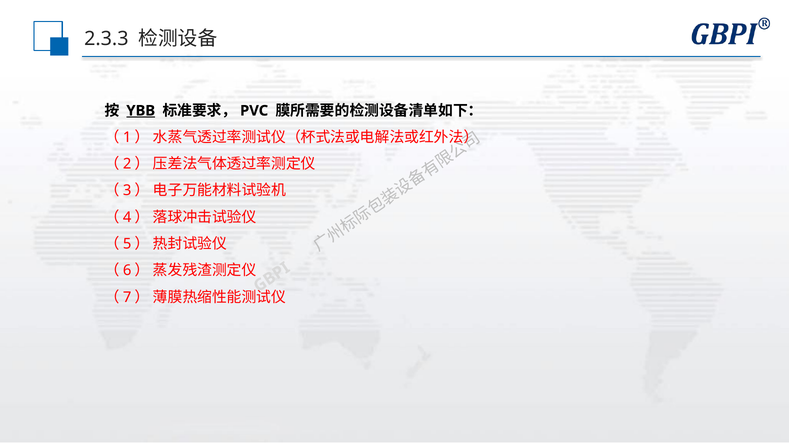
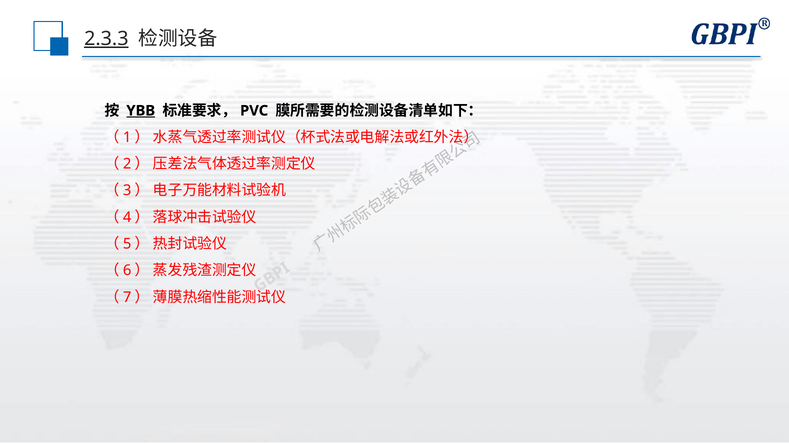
2.3.3 underline: none -> present (106, 39)
